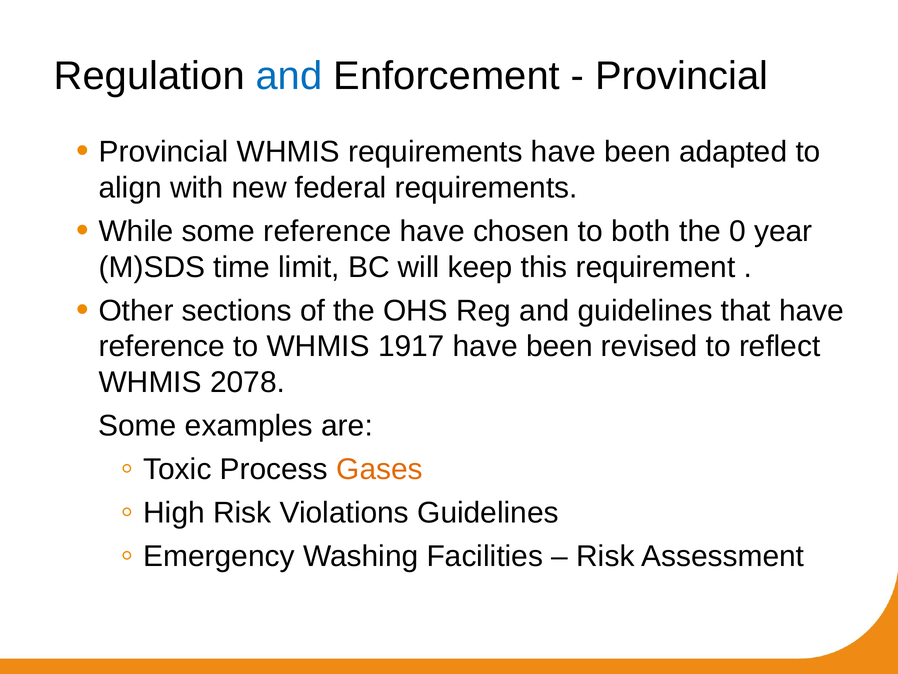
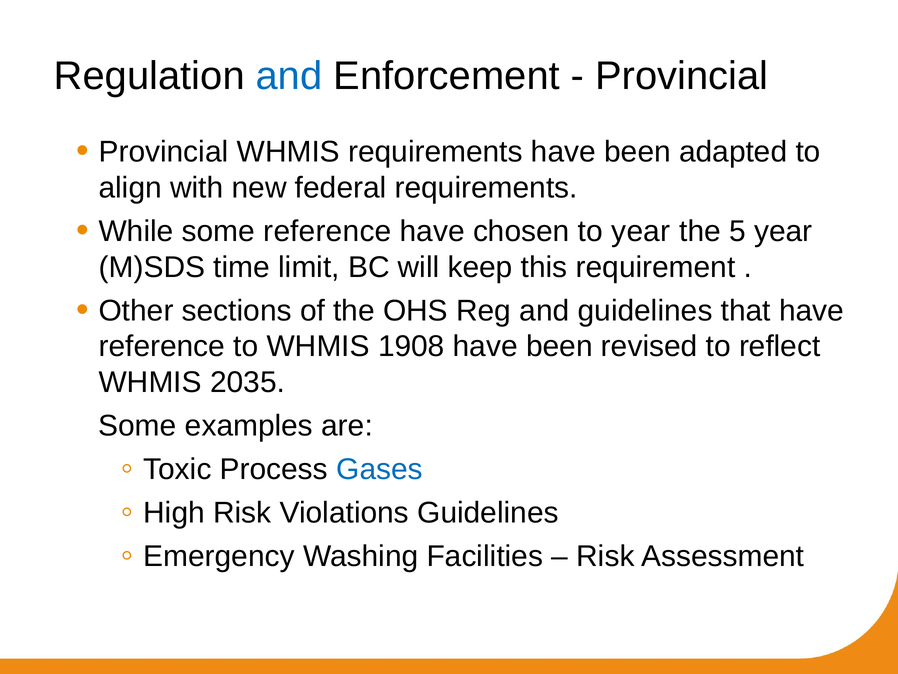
to both: both -> year (641, 231)
0: 0 -> 5 (737, 231)
1917: 1917 -> 1908 (411, 346)
2078: 2078 -> 2035 (248, 382)
Gases colour: orange -> blue (380, 469)
